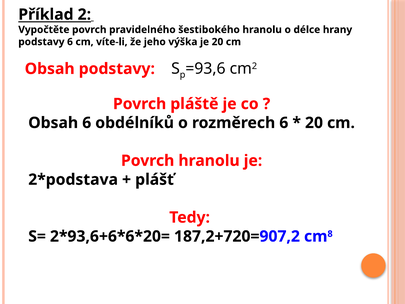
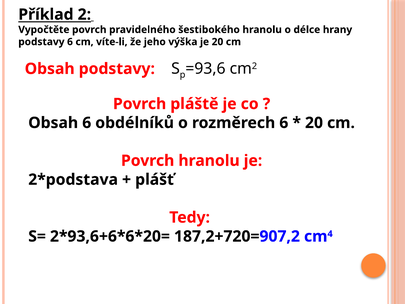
8: 8 -> 4 (330, 234)
